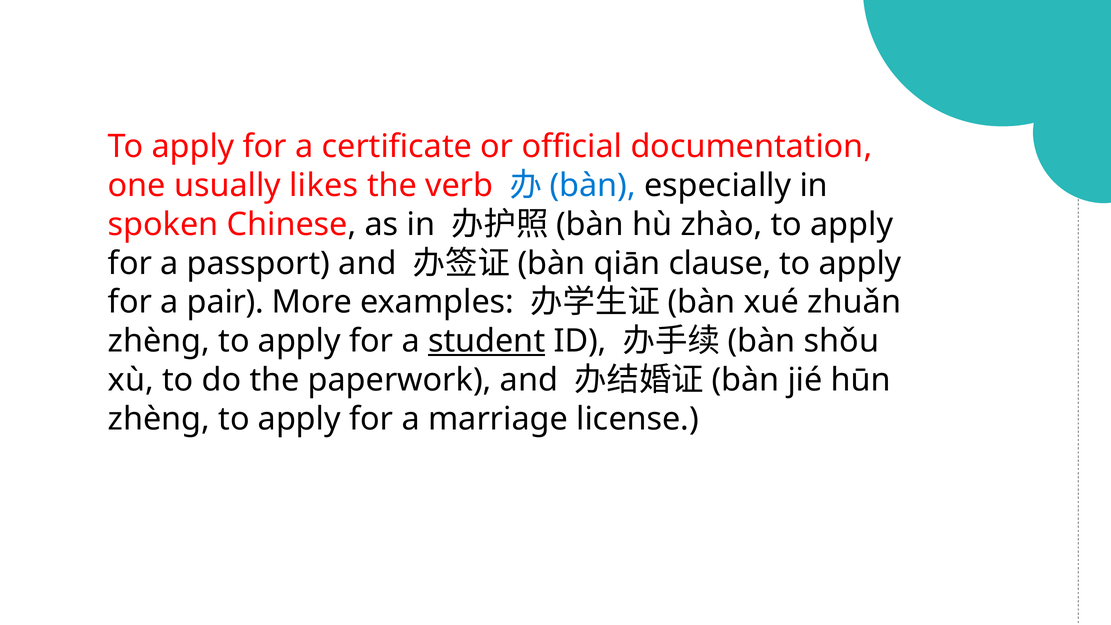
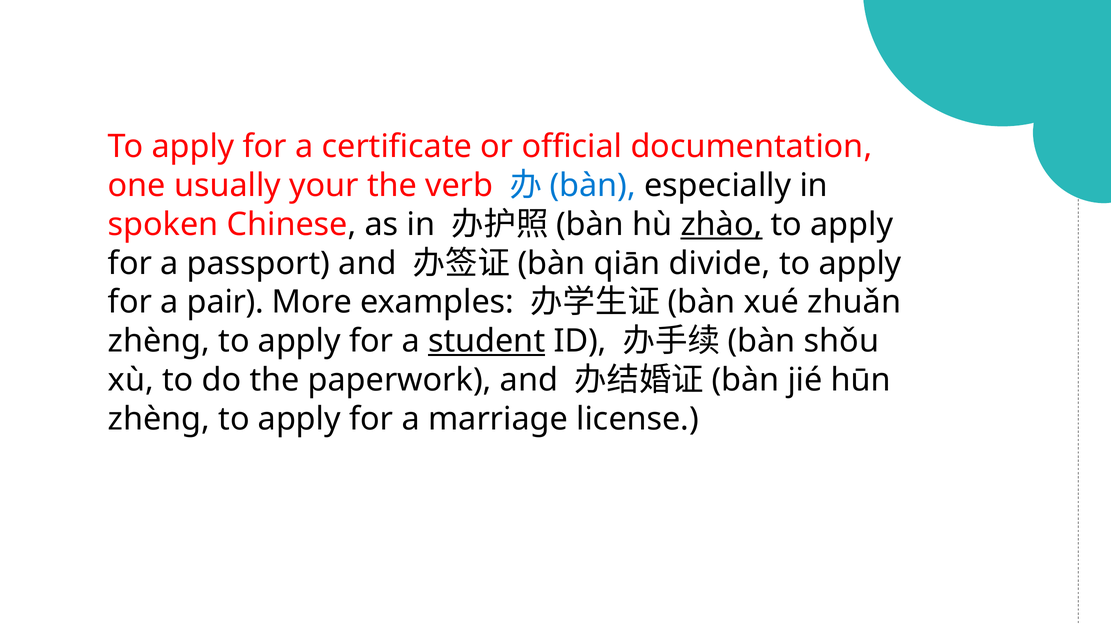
likes: likes -> your (324, 186)
zhào underline: none -> present (722, 224)
clause: clause -> divide (720, 263)
